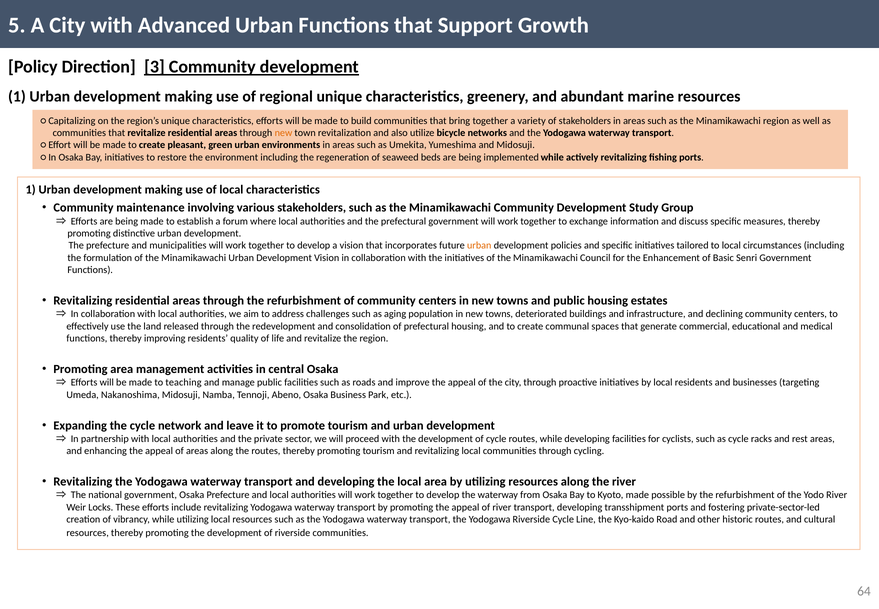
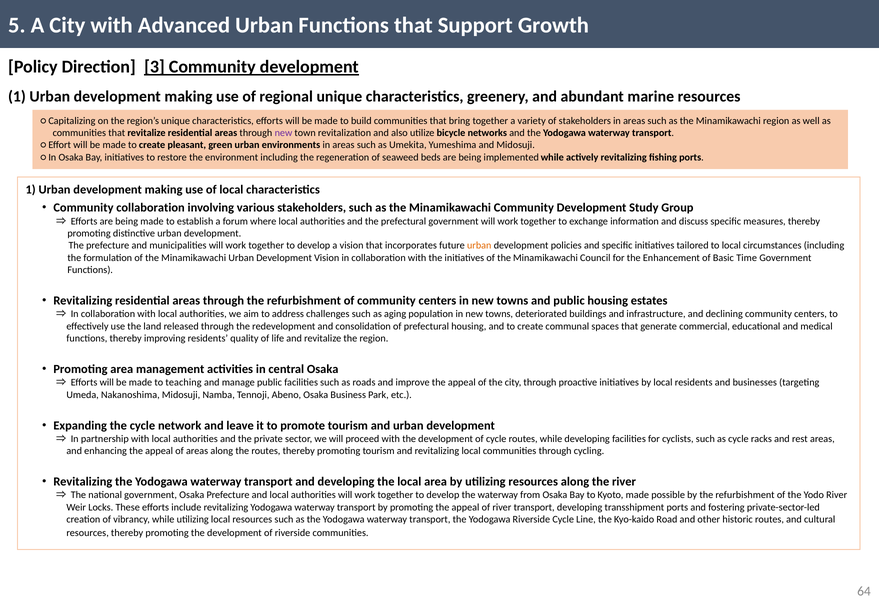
new colour: orange -> purple (283, 133)
maintenance: maintenance -> collaboration (150, 208)
Senri: Senri -> Time (747, 258)
